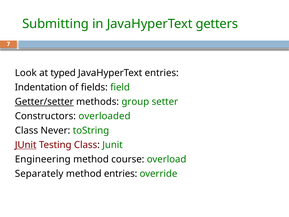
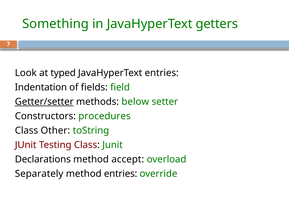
Submitting: Submitting -> Something (56, 24)
group: group -> below (135, 102)
overloaded: overloaded -> procedures (105, 116)
Never: Never -> Other (55, 130)
JUnit underline: present -> none (26, 145)
Engineering: Engineering -> Declarations (43, 159)
course: course -> accept (128, 159)
